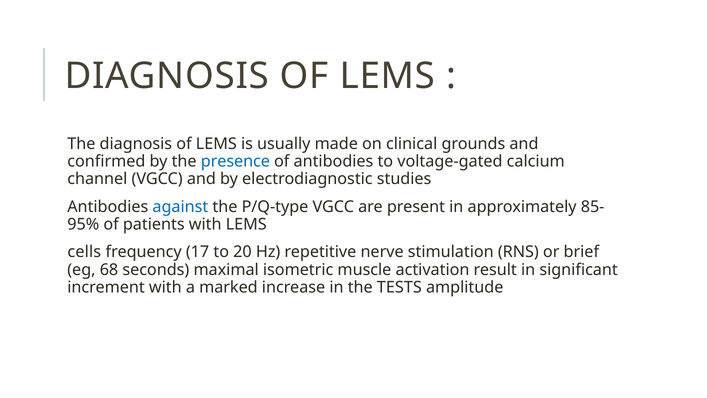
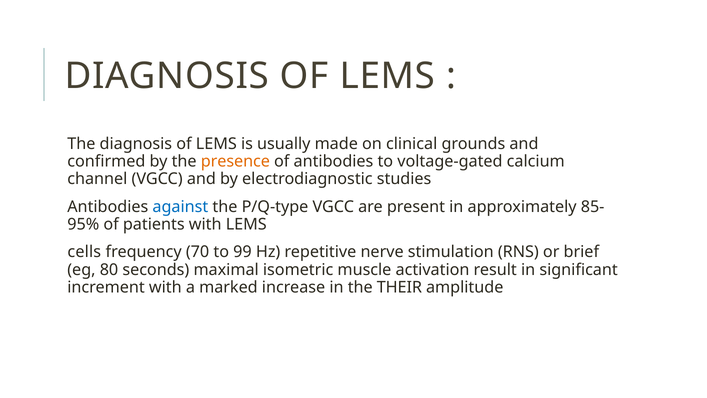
presence colour: blue -> orange (235, 161)
17: 17 -> 70 (198, 252)
20: 20 -> 99 (242, 252)
68: 68 -> 80 (109, 269)
TESTS: TESTS -> THEIR (399, 287)
